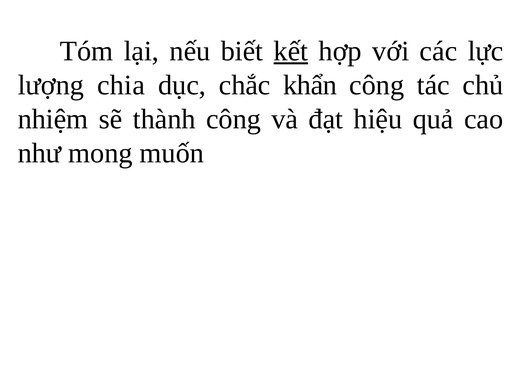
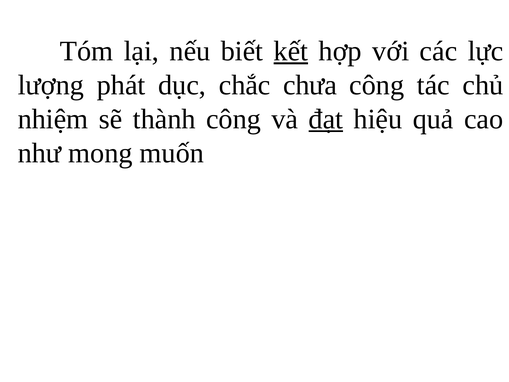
chia: chia -> phát (121, 85)
khẩn: khẩn -> chưa (310, 85)
đạt underline: none -> present (326, 119)
